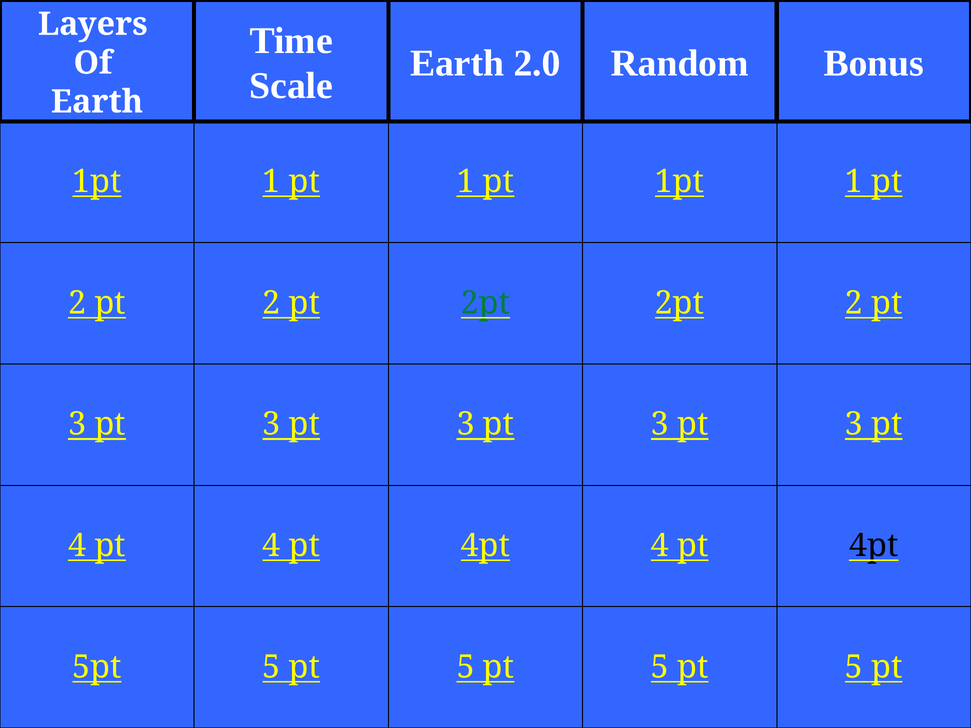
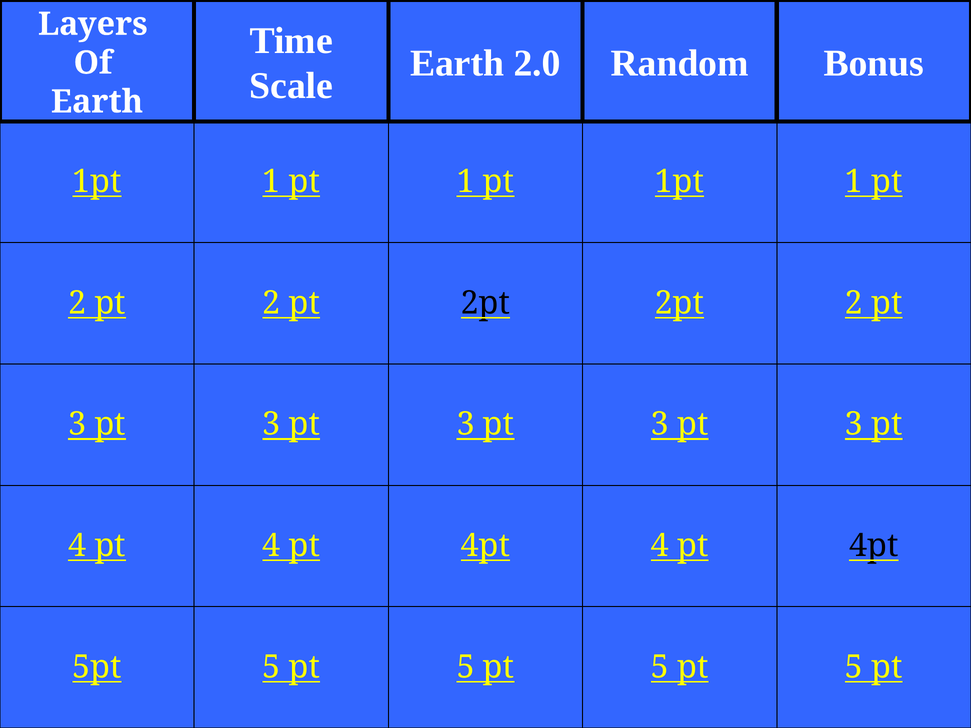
2pt colour: green -> black (485, 303)
